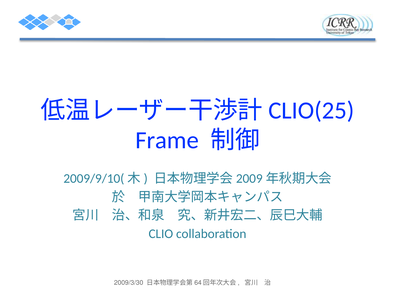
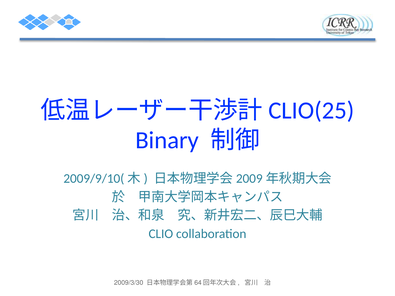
Frame: Frame -> Binary (167, 140)
